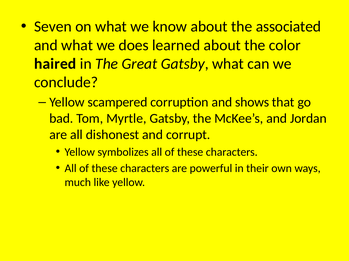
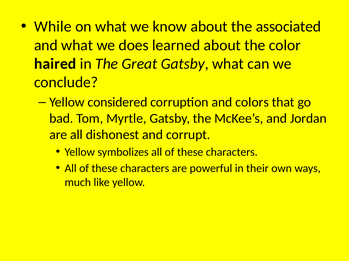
Seven: Seven -> While (53, 27)
scampered: scampered -> considered (118, 103)
shows: shows -> colors (252, 103)
